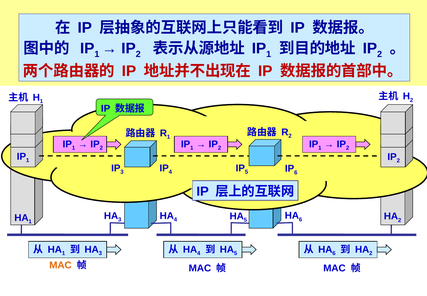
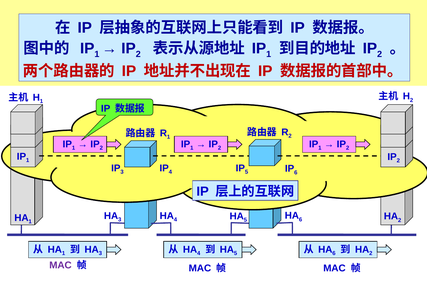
MAC colour: orange -> purple (60, 265)
